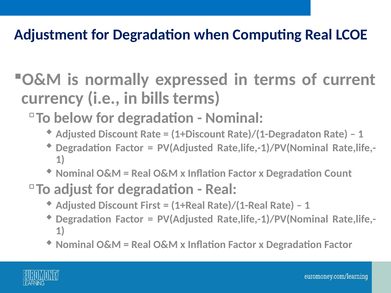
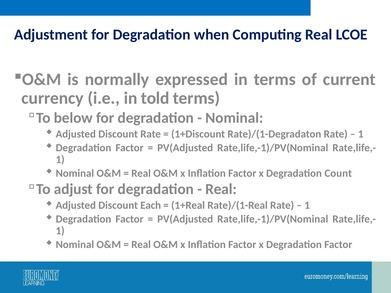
bills: bills -> told (155, 98)
First: First -> Each (151, 206)
